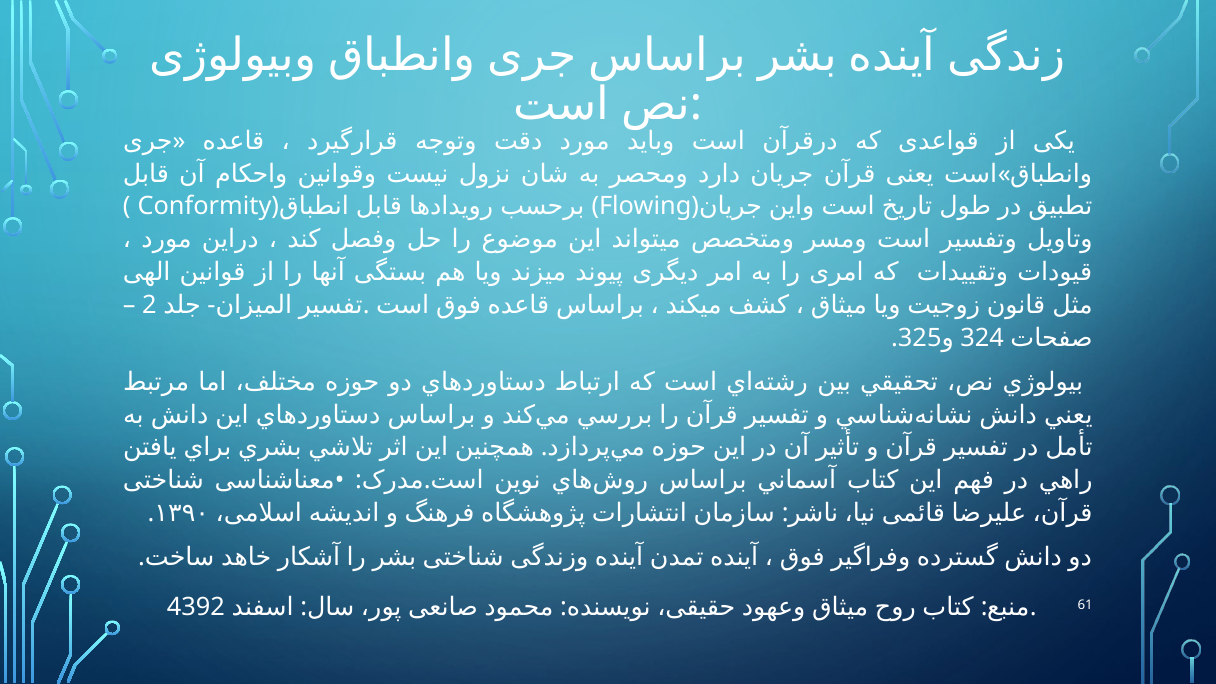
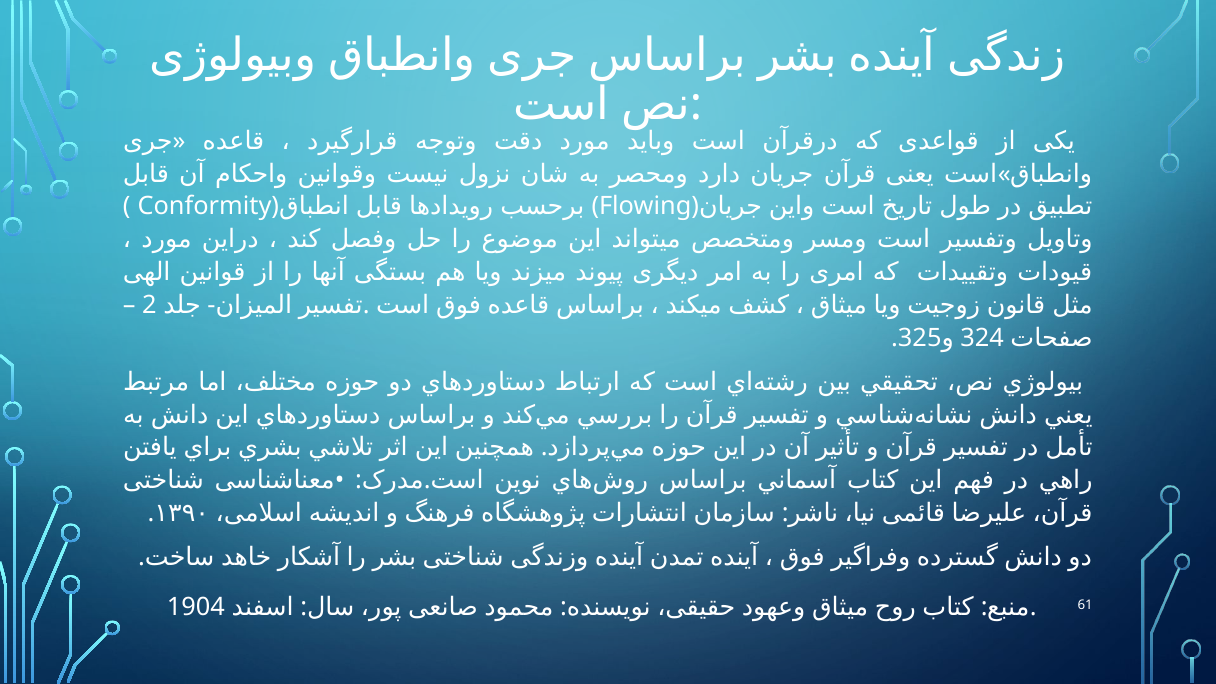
4392: 4392 -> 1904 (196, 607)
